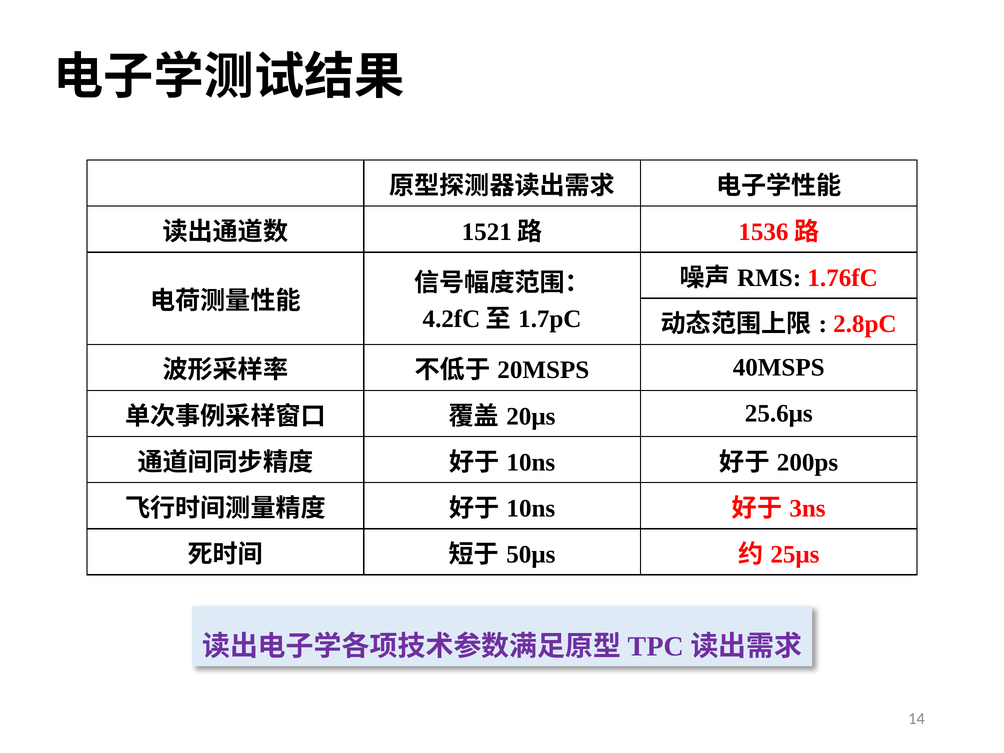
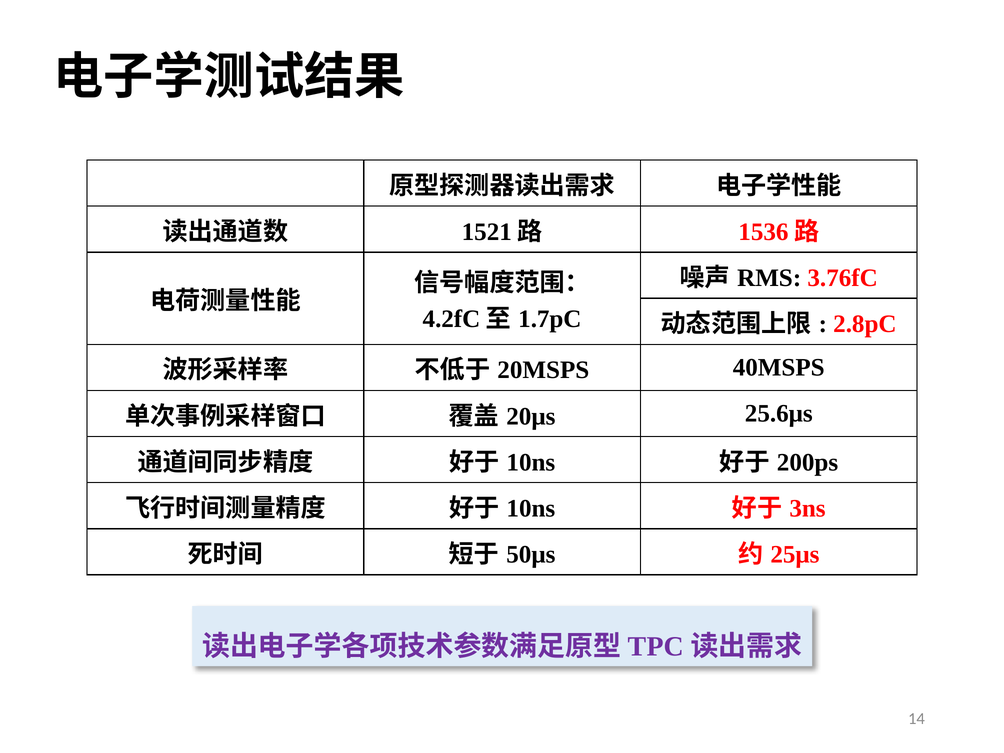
1.76fC: 1.76fC -> 3.76fC (843, 278)
